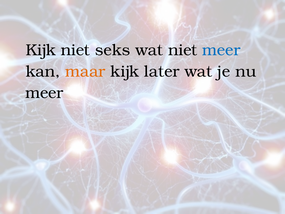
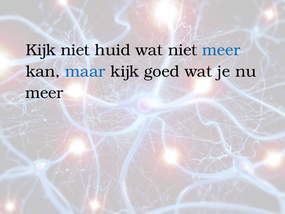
seks: seks -> huid (113, 50)
maar colour: orange -> blue (85, 71)
later: later -> goed (162, 71)
